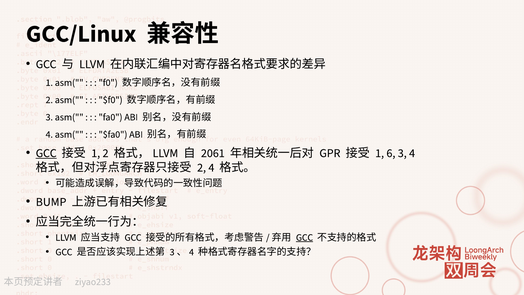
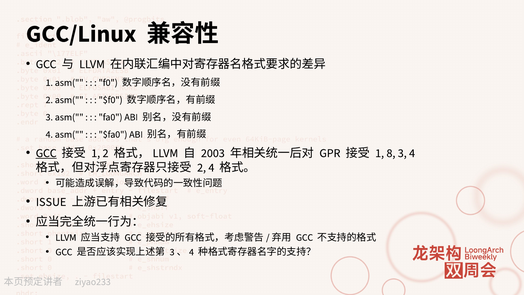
2061: 2061 -> 2003 (213, 153)
6: 6 -> 8 (391, 153)
BUMP: BUMP -> ISSUE (51, 202)
GCC underline: present -> none (305, 237)
